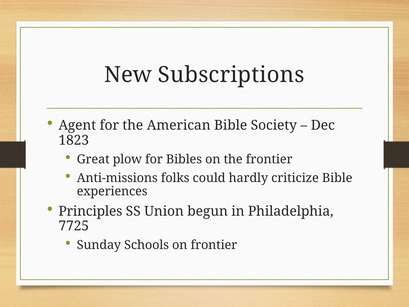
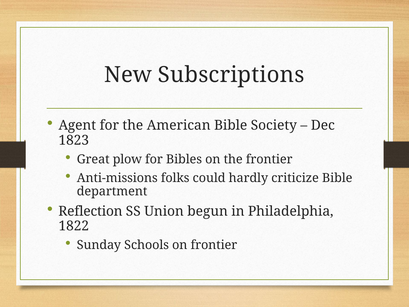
experiences: experiences -> department (112, 191)
Principles: Principles -> Reflection (90, 211)
7725: 7725 -> 1822 (74, 226)
